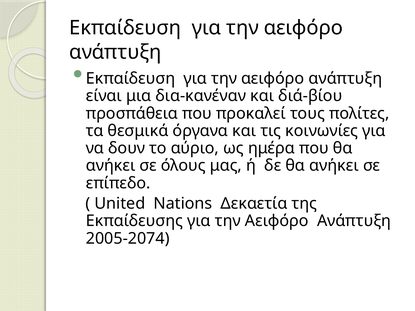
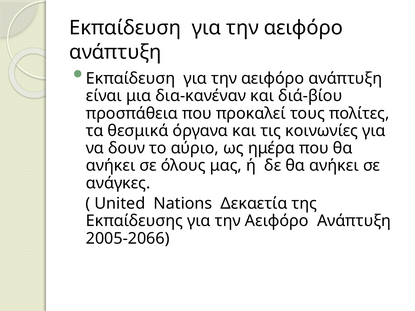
επίπεδο: επίπεδο -> ανάγκες (118, 183)
2005-2074: 2005-2074 -> 2005-2066 (128, 239)
